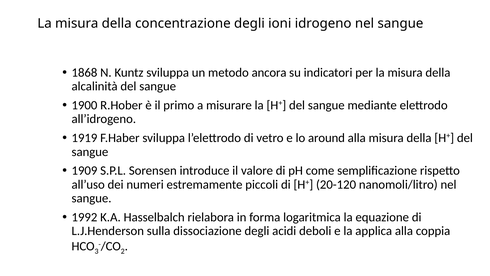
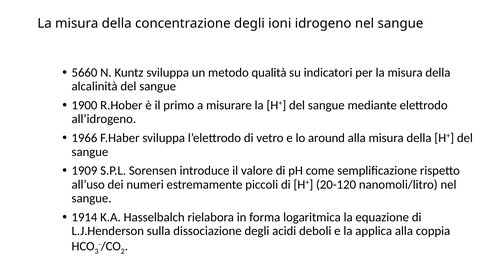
1868: 1868 -> 5660 (84, 73)
ancora: ancora -> qualità (269, 73)
1919: 1919 -> 1966 (84, 138)
1992: 1992 -> 1914 (84, 217)
